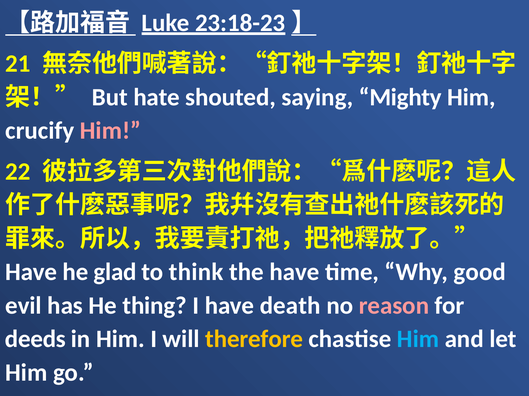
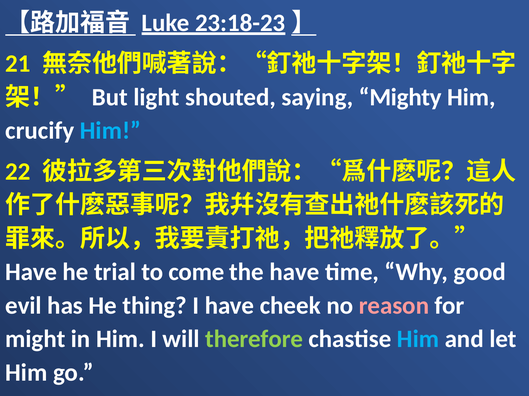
hate: hate -> light (156, 97)
Him colour: pink -> light blue (110, 131)
glad: glad -> trial (115, 273)
think: think -> come (196, 273)
death: death -> cheek (290, 306)
deeds: deeds -> might (35, 340)
therefore colour: yellow -> light green (254, 340)
